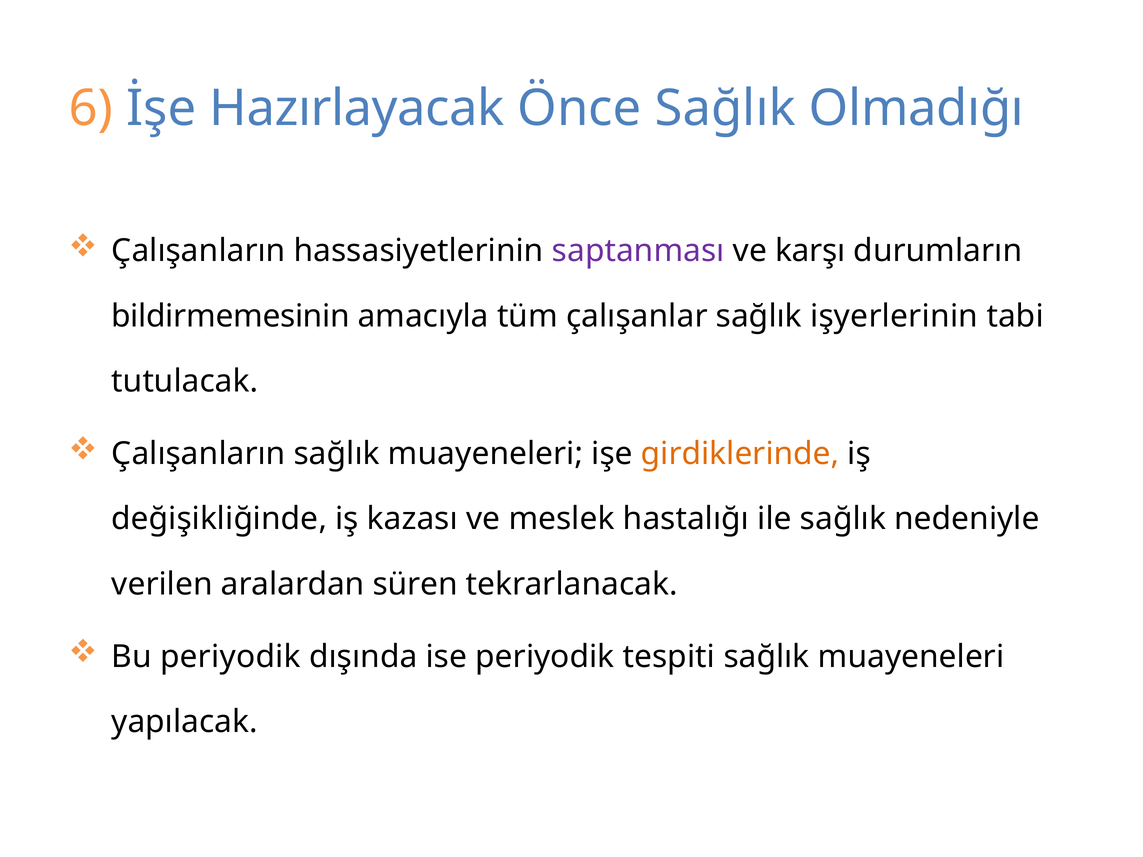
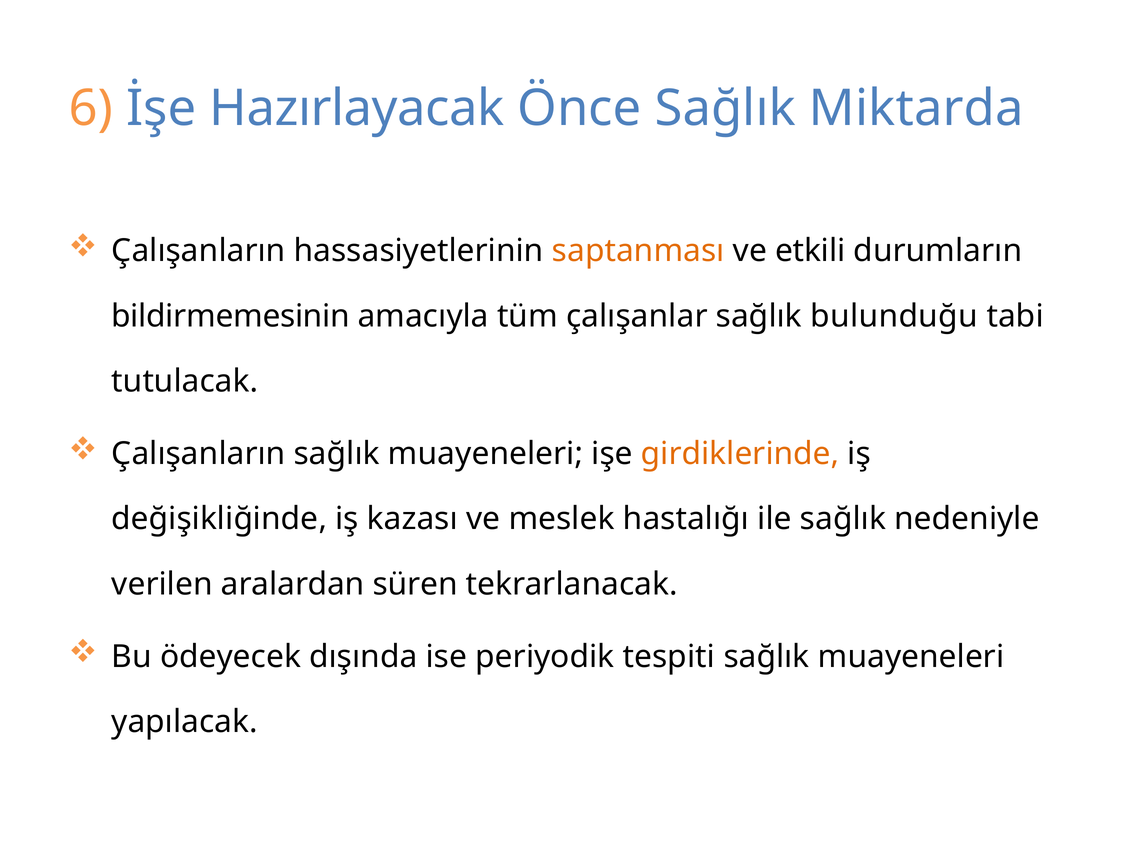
Olmadığı: Olmadığı -> Miktarda (916, 109)
saptanması colour: purple -> orange (638, 251)
karşı: karşı -> etkili (810, 251)
işyerlerinin: işyerlerinin -> bulunduğu (894, 316)
Bu periyodik: periyodik -> ödeyecek (231, 657)
